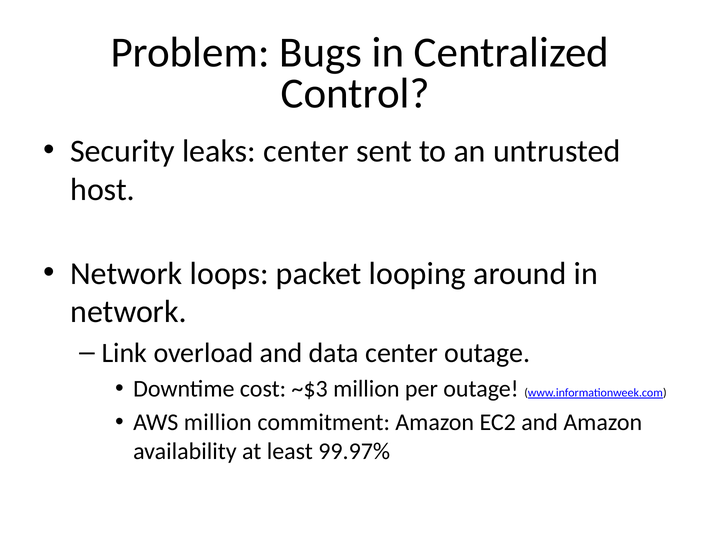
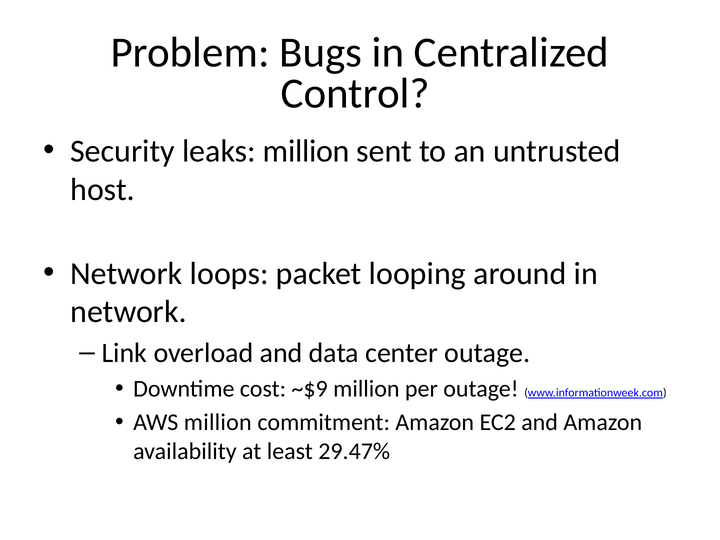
leaks center: center -> million (306, 151)
~$3: ~$3 -> ~$9 (310, 389)
99.97%: 99.97% -> 29.47% (354, 451)
